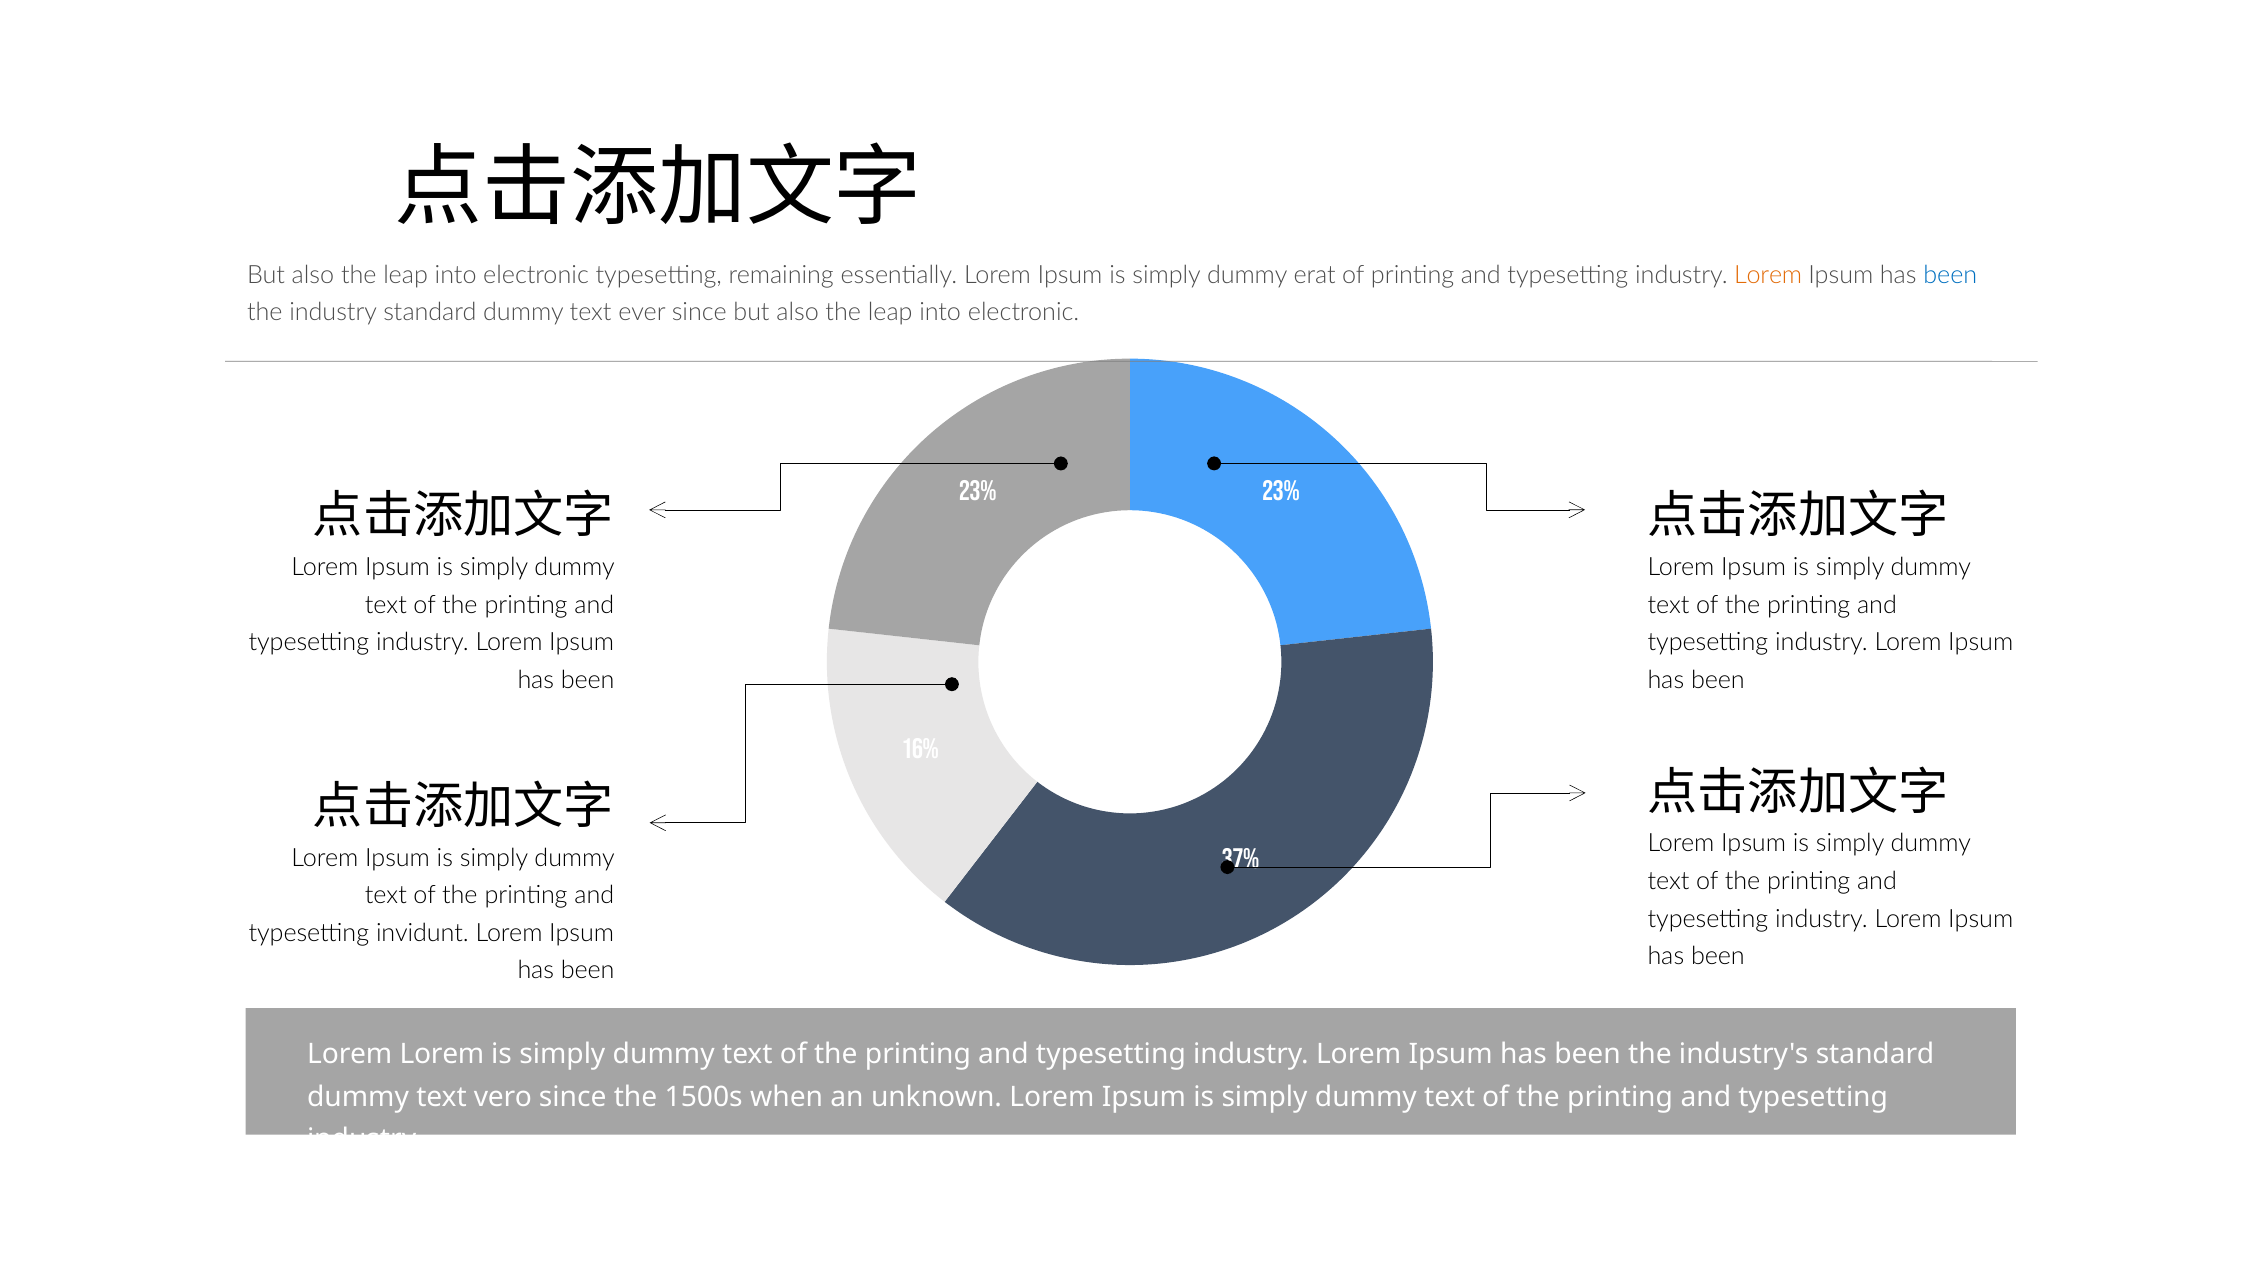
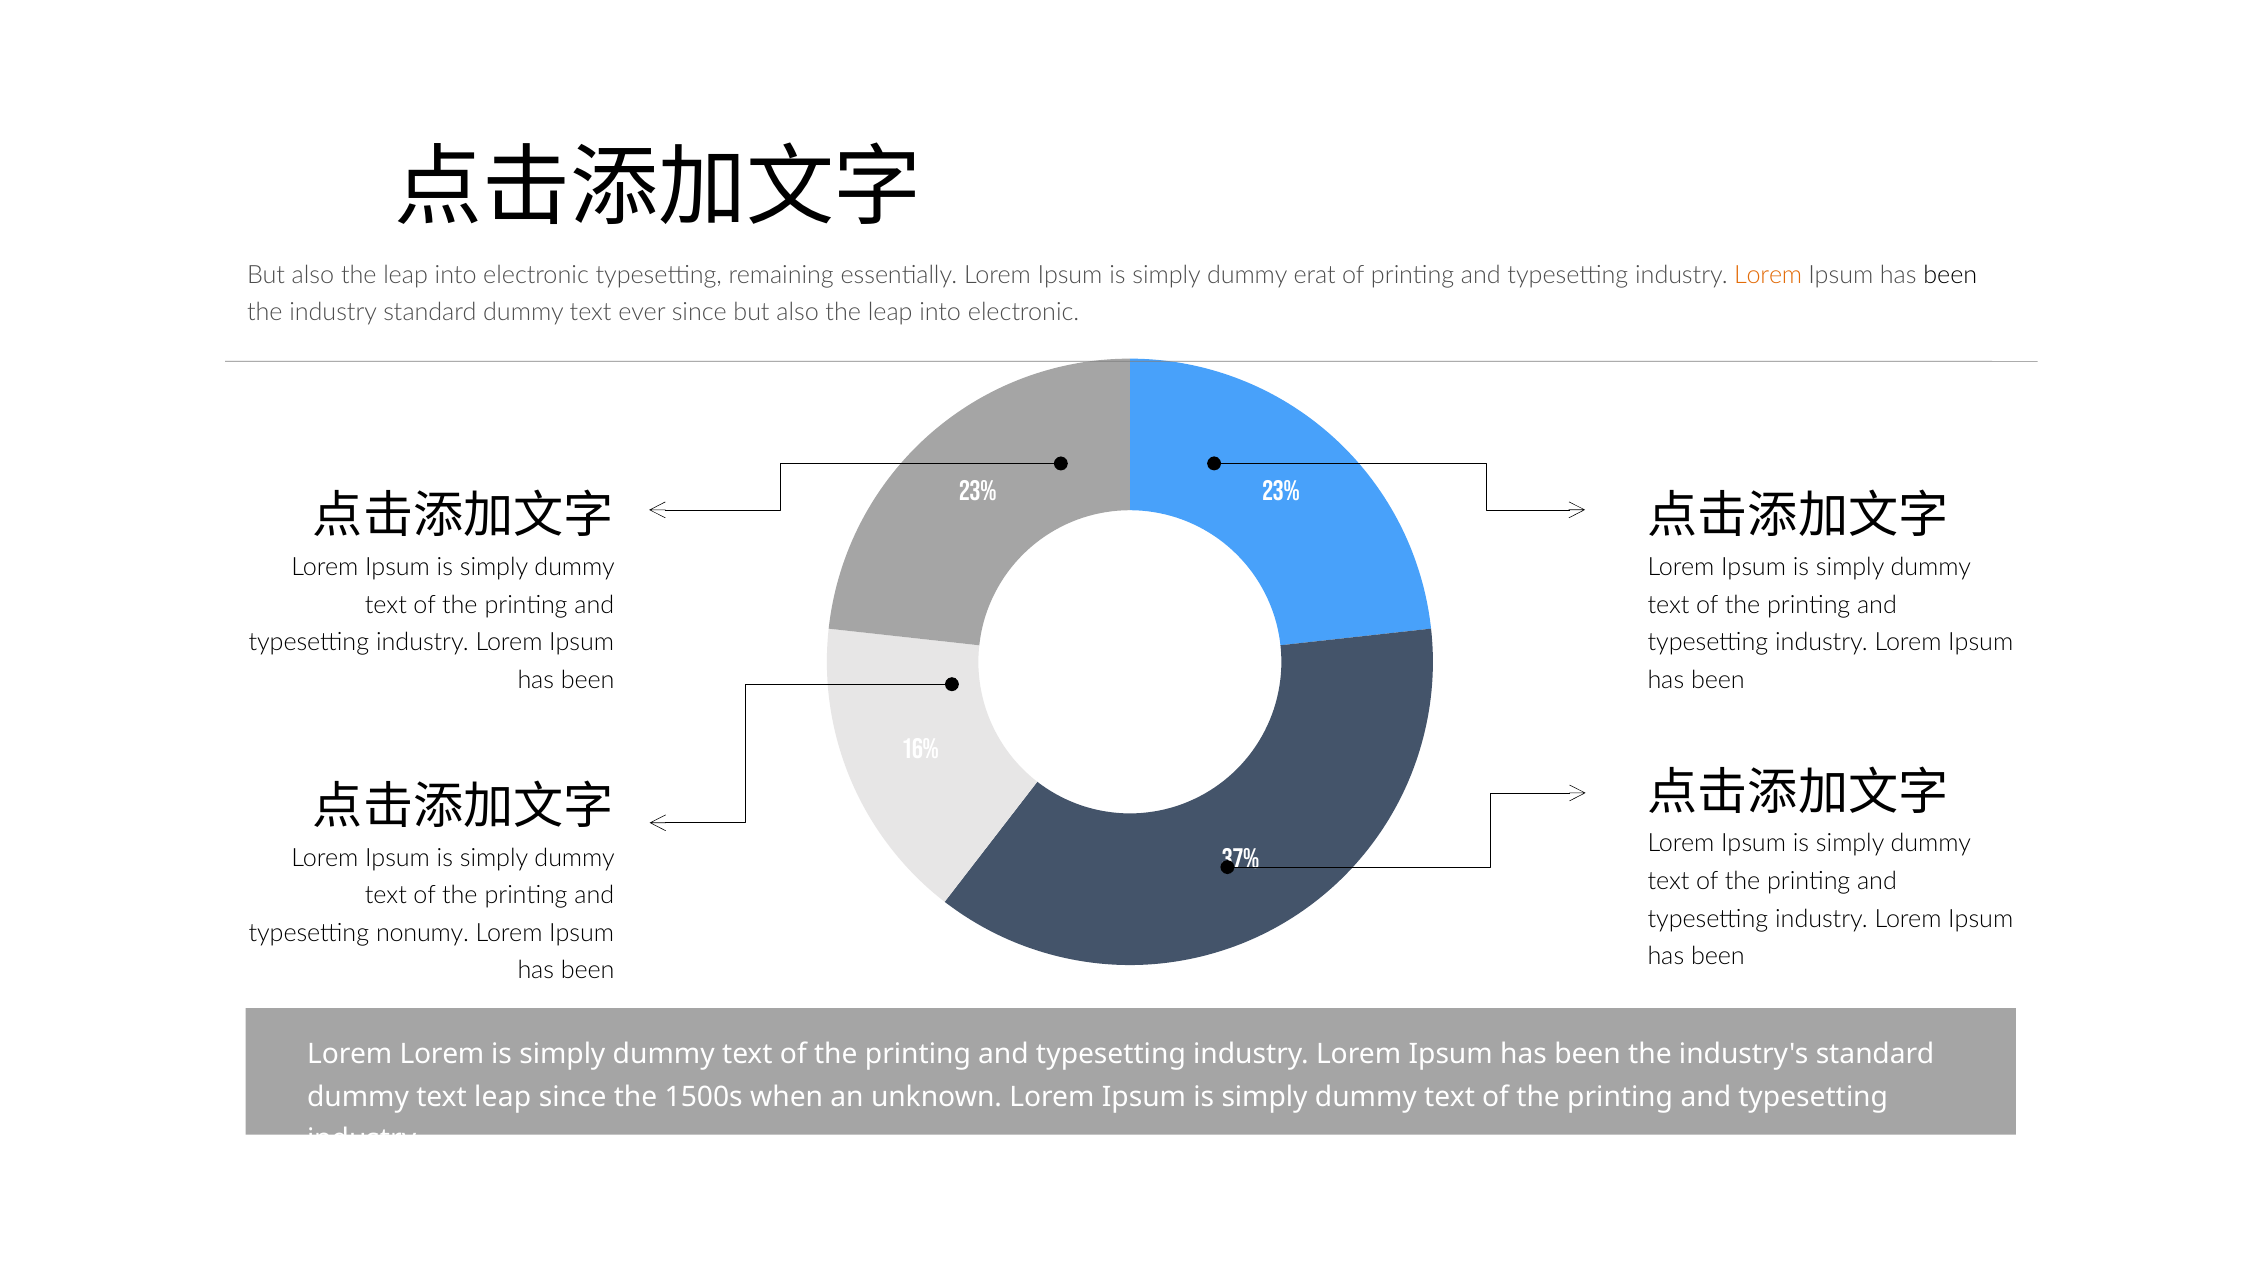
been colour: blue -> black (1950, 275)
invidunt: invidunt -> nonumy (422, 932)
text vero: vero -> leap (503, 1096)
